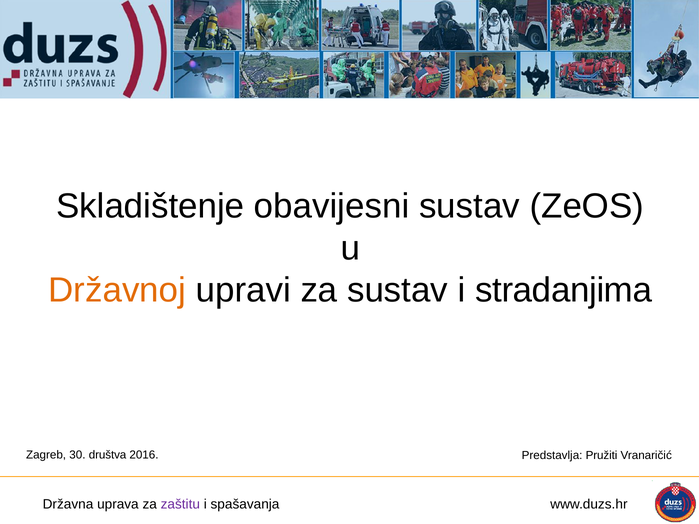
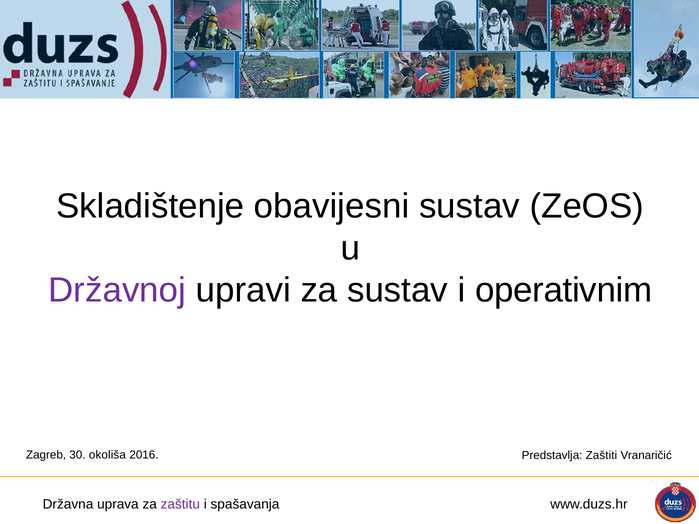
Državnoj colour: orange -> purple (117, 290)
stradanjima: stradanjima -> operativnim (564, 290)
društva: društva -> okoliša (107, 455)
Pružiti: Pružiti -> Zaštiti (601, 456)
